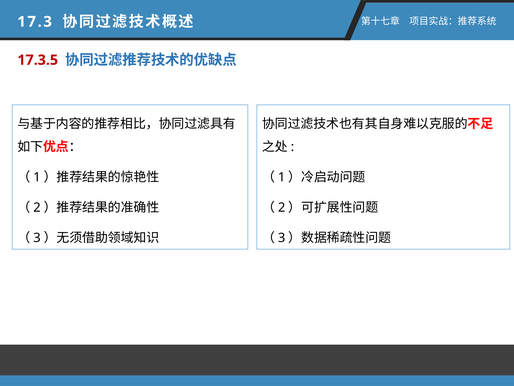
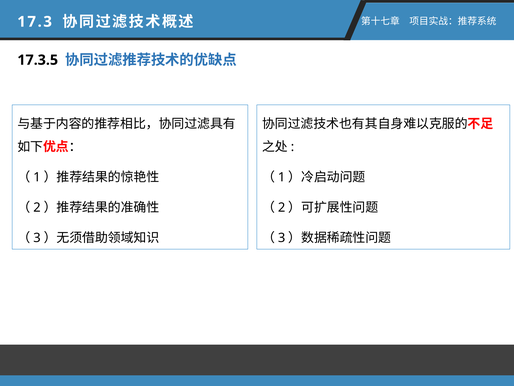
17.3.5 colour: red -> black (38, 60)
